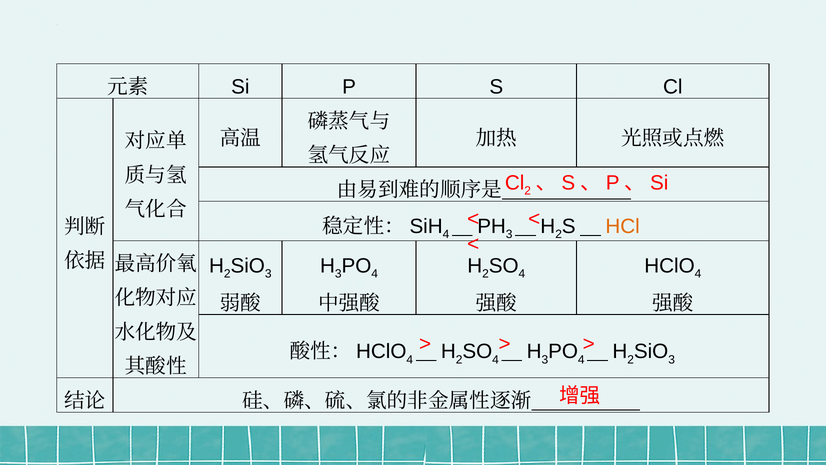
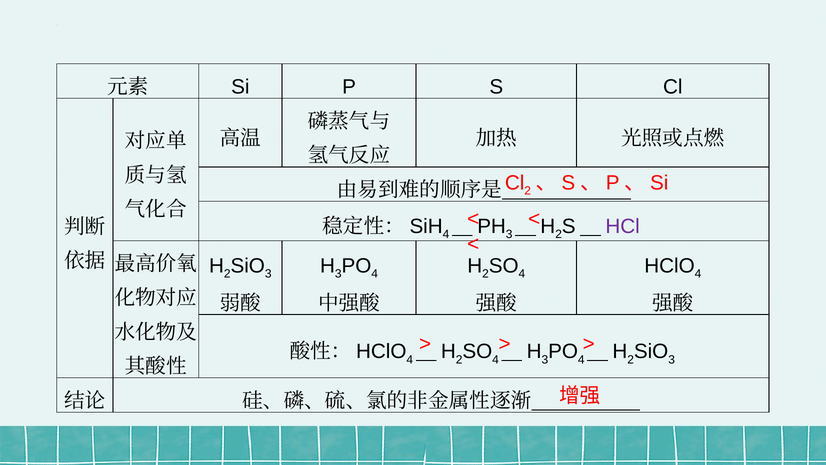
HCl colour: orange -> purple (623, 226)
